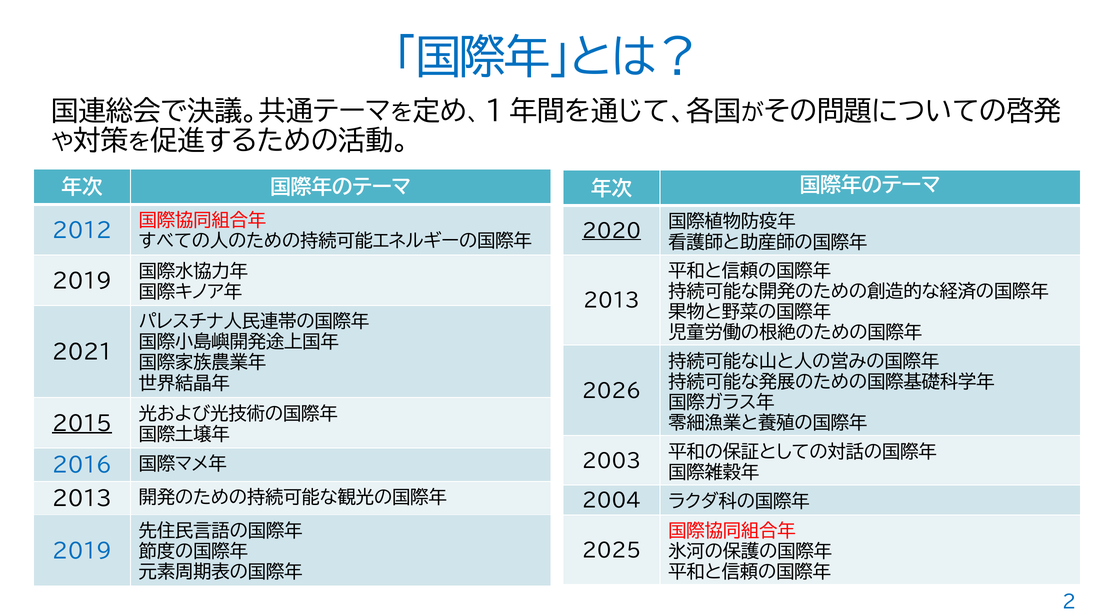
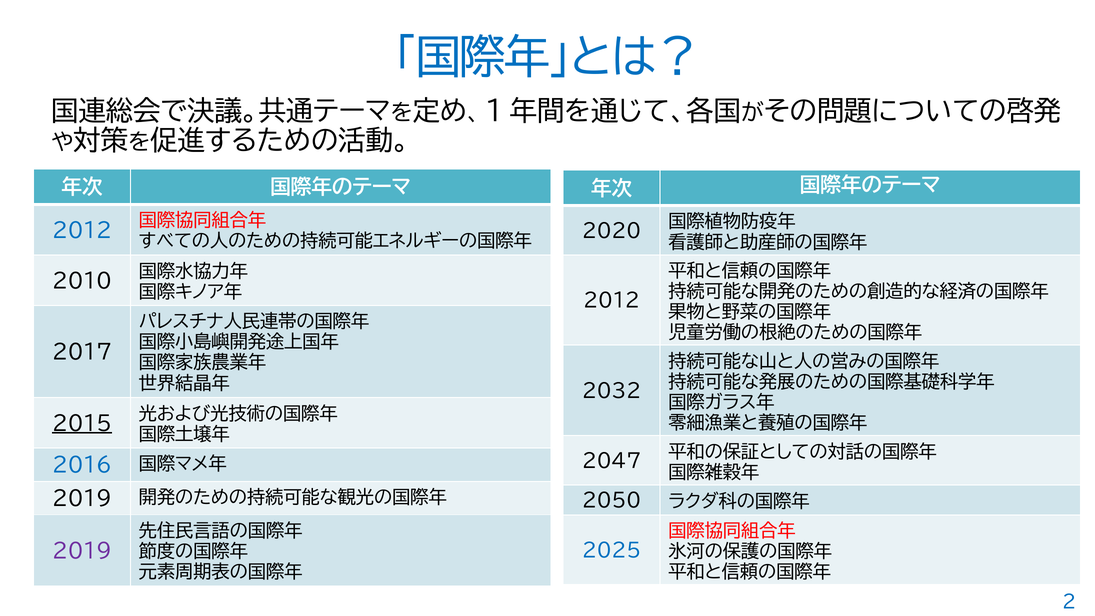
2020 underline: present -> none (612, 231)
2019: 2019 -> 2010 (82, 281)
2013: 2013 -> 2012 (611, 301)
2021: 2021 -> 2017 (82, 353)
2026: 2026 -> 2032 (612, 391)
2003: 2003 -> 2047 (612, 461)
2013: 2013 -> 2019 (82, 499)
2004: 2004 -> 2050 (612, 501)
2025 colour: black -> blue (612, 551)
2019 colour: blue -> purple (82, 551)
